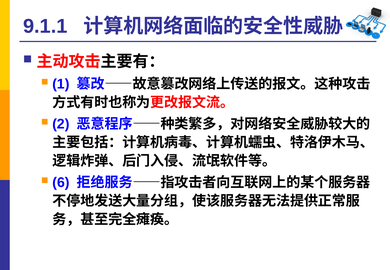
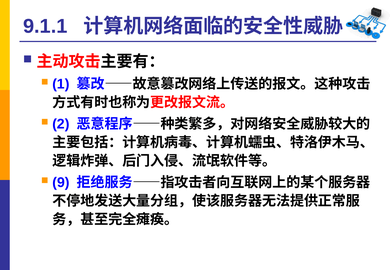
6: 6 -> 9 (61, 183)
